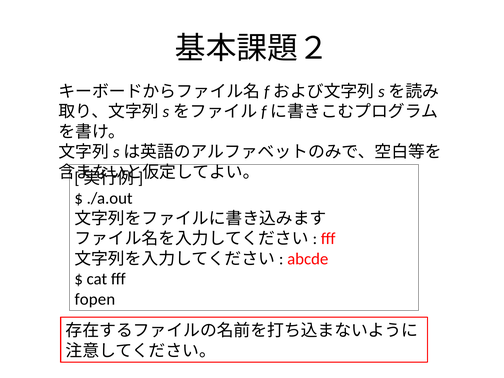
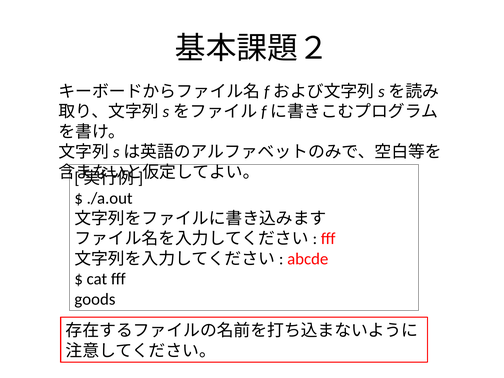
fopen: fopen -> goods (95, 299)
